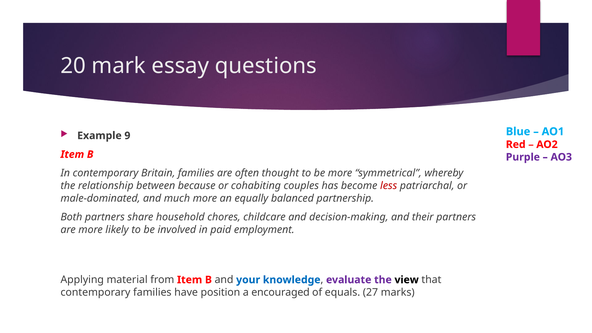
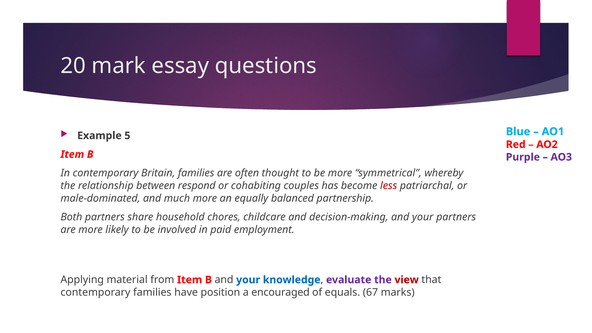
9: 9 -> 5 (127, 136)
because: because -> respond (197, 186)
decision-making and their: their -> your (423, 217)
view colour: black -> red (407, 280)
27: 27 -> 67 (370, 292)
